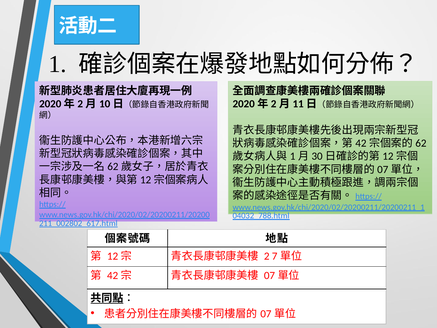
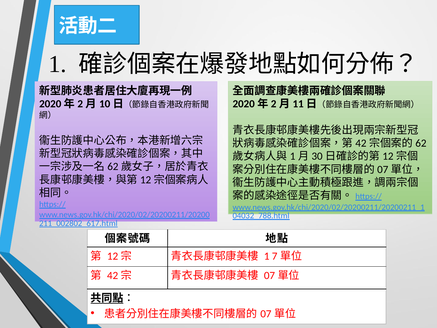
2: 2 -> 1 (267, 256)
